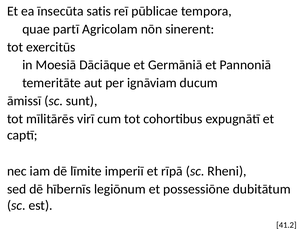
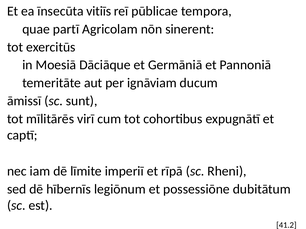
satis: satis -> vitiīs (99, 11)
